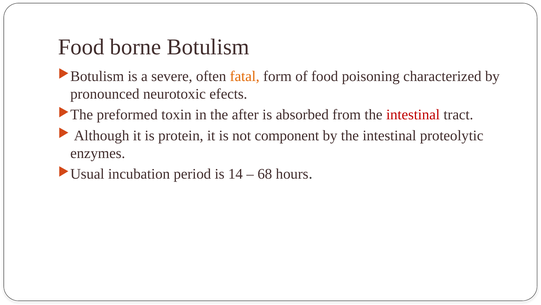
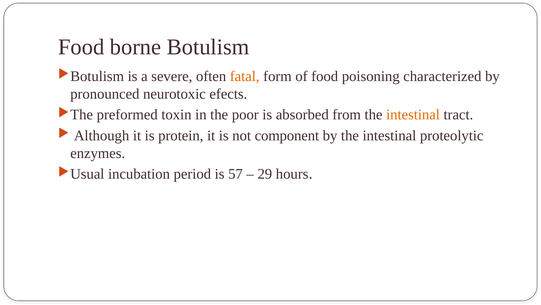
after: after -> poor (245, 114)
intestinal colour: red -> orange (413, 114)
14: 14 -> 57 (235, 174)
68: 68 -> 29 (265, 174)
